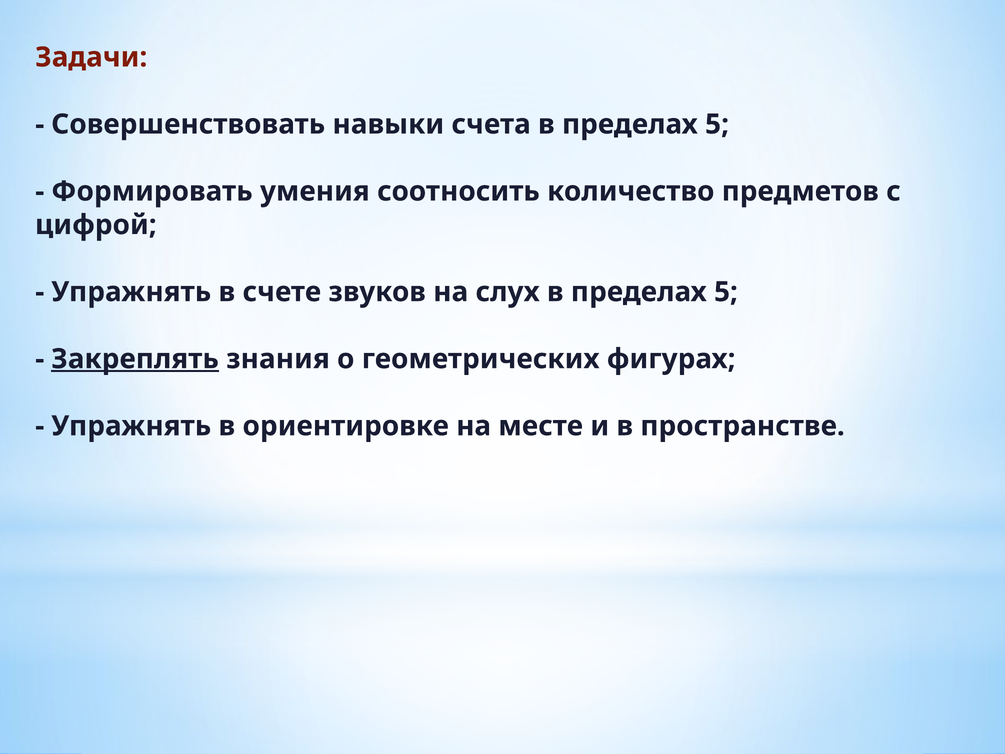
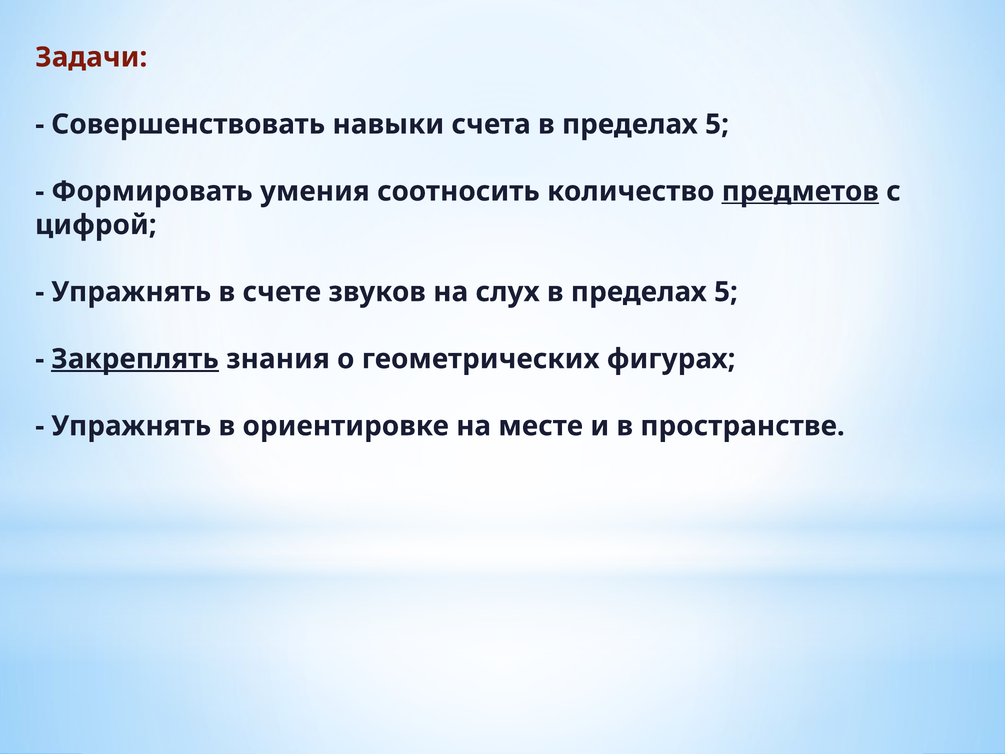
предметов underline: none -> present (800, 191)
